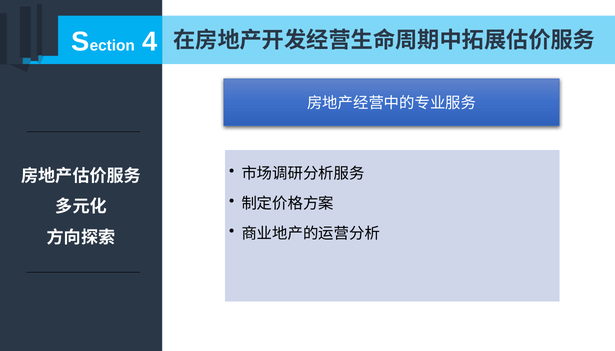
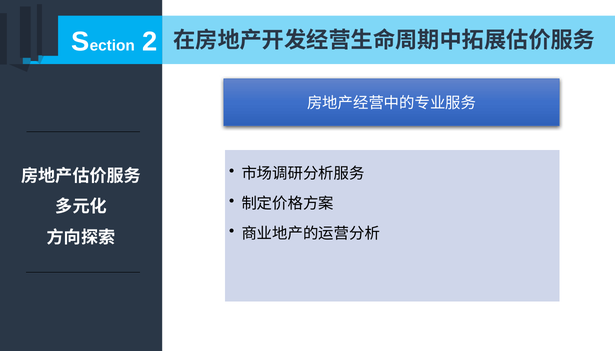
4: 4 -> 2 (150, 42)
